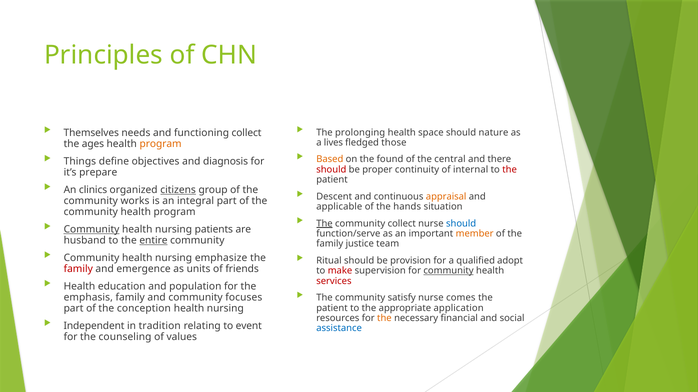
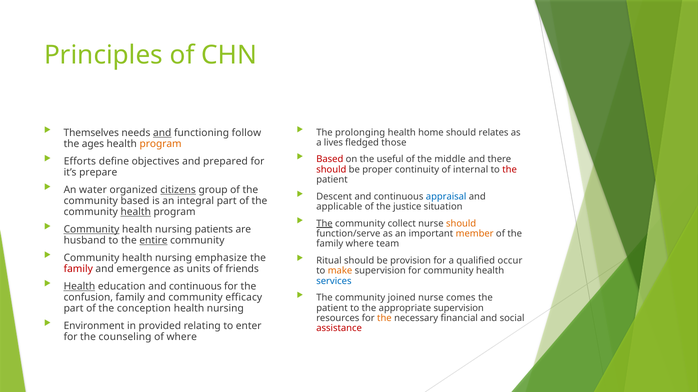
space: space -> home (431, 133)
nature: nature -> relates (494, 133)
and underline: none -> present (162, 133)
functioning collect: collect -> follow (246, 133)
Based colour: orange -> red (330, 160)
found: found -> useful (390, 160)
central: central -> middle (450, 160)
Things: Things -> Efforts (80, 162)
diagnosis: diagnosis -> prepared (225, 162)
clinics: clinics -> water (93, 190)
appraisal colour: orange -> blue (446, 197)
community works: works -> based (135, 201)
hands: hands -> justice (407, 207)
health underline: none -> present (136, 212)
should colour: blue -> orange (461, 224)
family justice: justice -> where (360, 244)
adopt: adopt -> occur (510, 261)
make colour: red -> orange (340, 271)
community underline: present -> none (449, 271)
services colour: red -> blue (334, 281)
Health underline: none -> present (79, 287)
education and population: population -> continuous (195, 287)
satisfy: satisfy -> joined (402, 298)
emphasis: emphasis -> confusion (88, 298)
focuses: focuses -> efficacy (244, 298)
appropriate application: application -> supervision (459, 308)
Independent: Independent -> Environment (94, 326)
tradition: tradition -> provided (160, 326)
event: event -> enter (249, 326)
assistance colour: blue -> red (339, 329)
of values: values -> where (182, 337)
